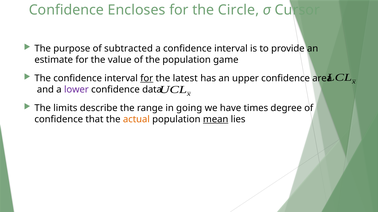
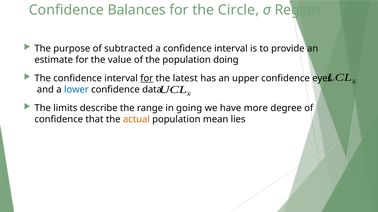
Encloses: Encloses -> Balances (137, 10)
Cursor: Cursor -> Region (297, 10)
game: game -> doing (226, 60)
area: area -> eyes (322, 78)
lower colour: purple -> blue (76, 90)
times: times -> more (256, 108)
mean underline: present -> none (216, 120)
